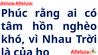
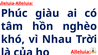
rằng: rằng -> giàu (47, 13)
